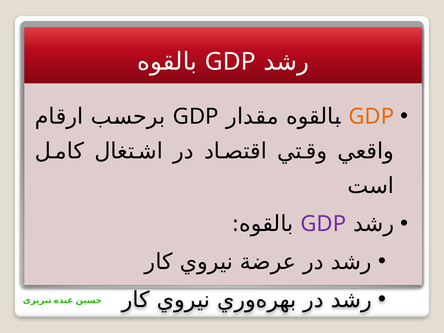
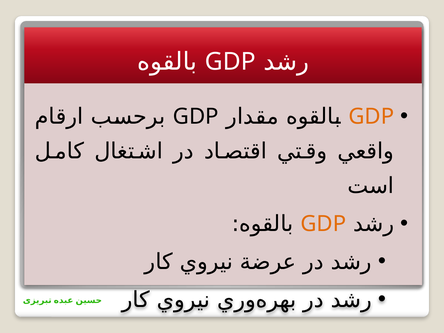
GDP colour: purple -> orange (323, 224)
